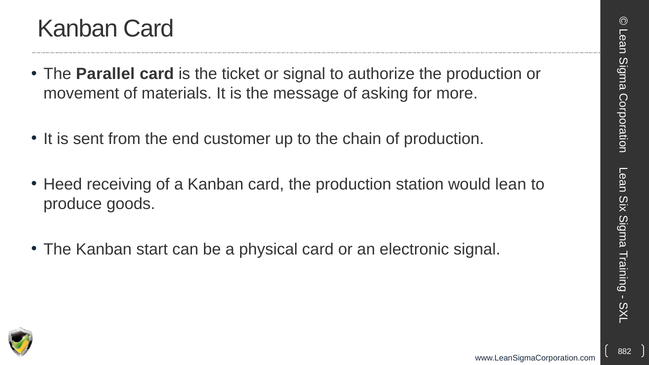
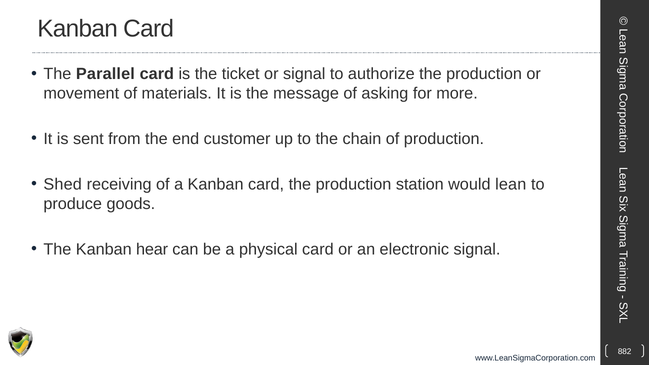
Heed: Heed -> Shed (63, 184)
start: start -> hear (152, 249)
